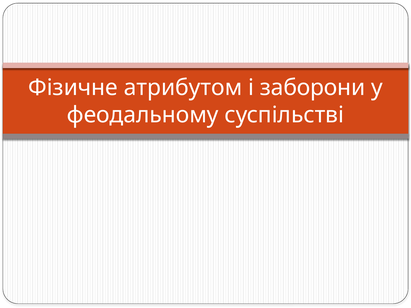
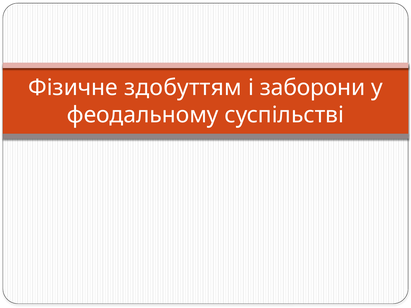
атрибутом: атрибутом -> здобуттям (183, 88)
